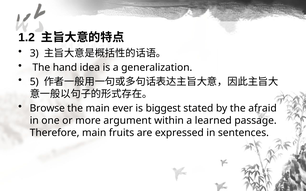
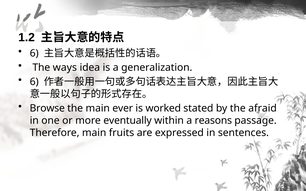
3: 3 -> 6 (34, 53)
hand: hand -> ways (65, 68)
5: 5 -> 6 (34, 82)
biggest: biggest -> worked (163, 108)
argument: argument -> eventually (128, 121)
learned: learned -> reasons (213, 121)
